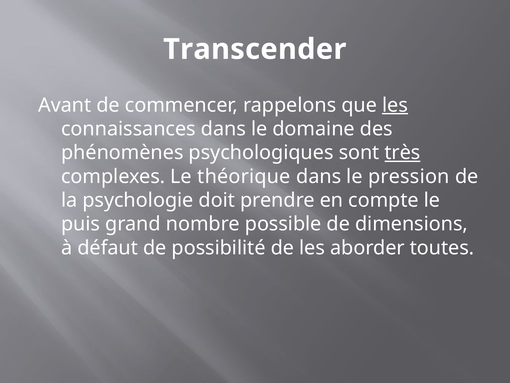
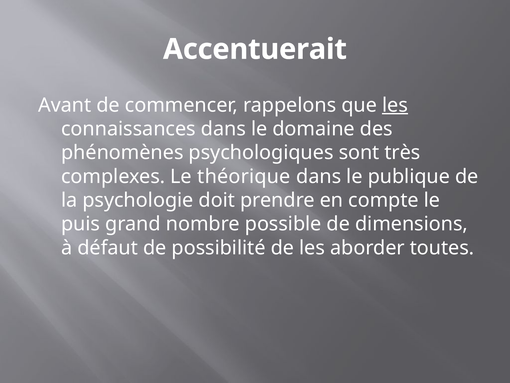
Transcender: Transcender -> Accentuerait (255, 49)
très underline: present -> none (402, 153)
pression: pression -> publique (409, 176)
